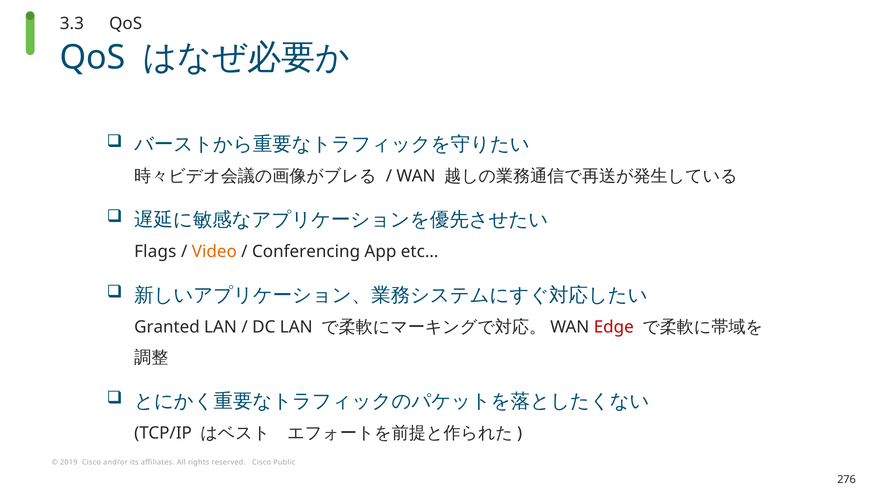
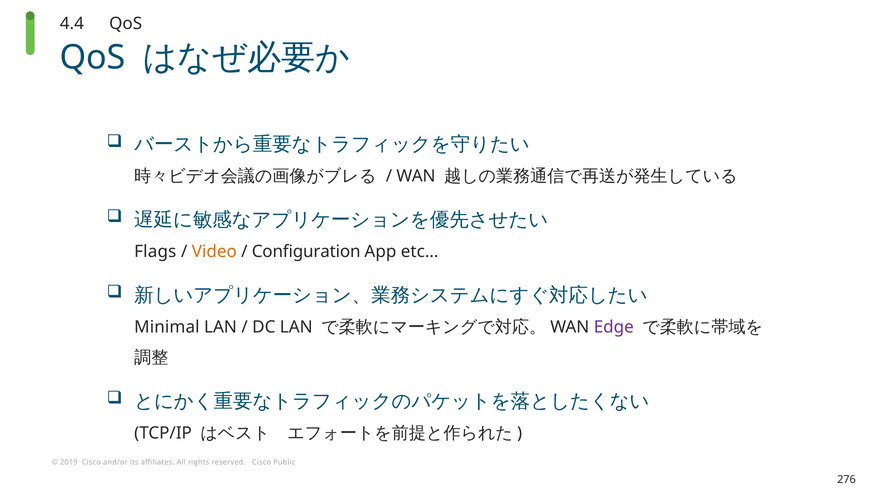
3.3: 3.3 -> 4.4 (72, 24)
Conferencing: Conferencing -> Configuration (306, 252)
Granted: Granted -> Minimal (167, 327)
Edge colour: red -> purple (614, 327)
